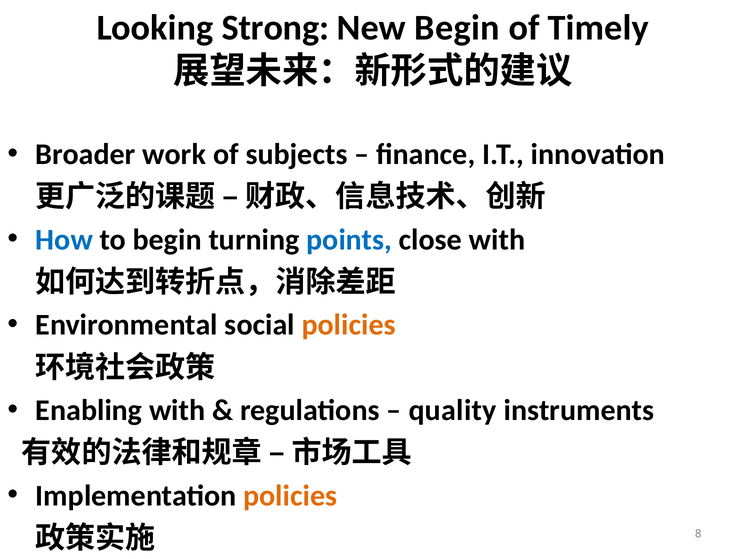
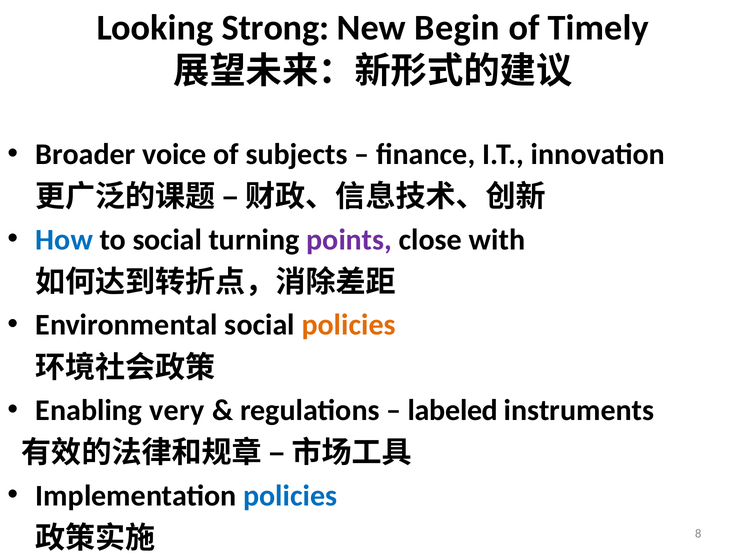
work: work -> voice (174, 154)
to begin: begin -> social (167, 240)
points colour: blue -> purple (349, 240)
Enabling with: with -> very (177, 411)
quality: quality -> labeled (453, 411)
policies colour: orange -> blue (290, 496)
